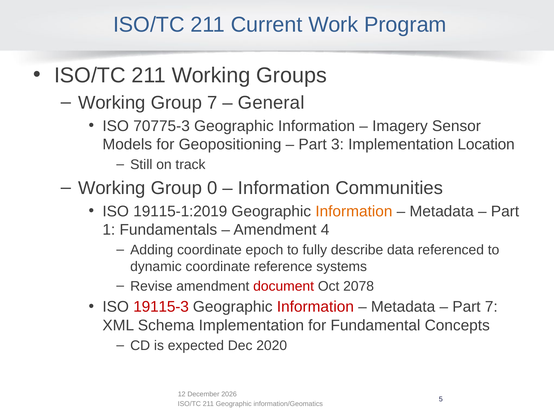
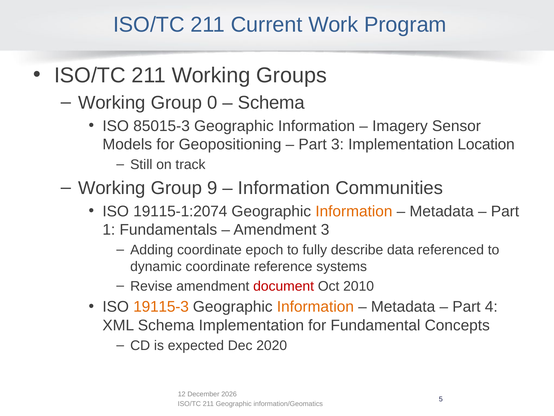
Group 7: 7 -> 0 (212, 103)
General: General -> Schema (271, 103)
70775-3: 70775-3 -> 85015-3 (162, 126)
0: 0 -> 9 (212, 188)
19115-1:2019: 19115-1:2019 -> 19115-1:2074 (180, 211)
Amendment 4: 4 -> 3 (325, 230)
2078: 2078 -> 2010 (359, 286)
19115-3 colour: red -> orange (161, 306)
Information colour: red -> orange (315, 306)
Part 7: 7 -> 4 (491, 306)
